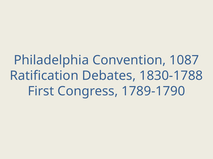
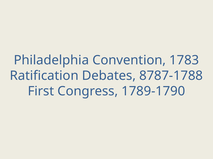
1087: 1087 -> 1783 (184, 60)
1830-1788: 1830-1788 -> 8787-1788 (171, 76)
